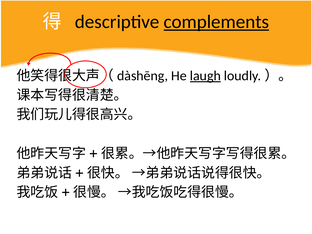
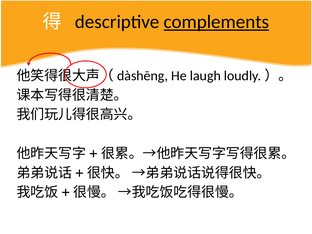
laugh underline: present -> none (205, 76)
